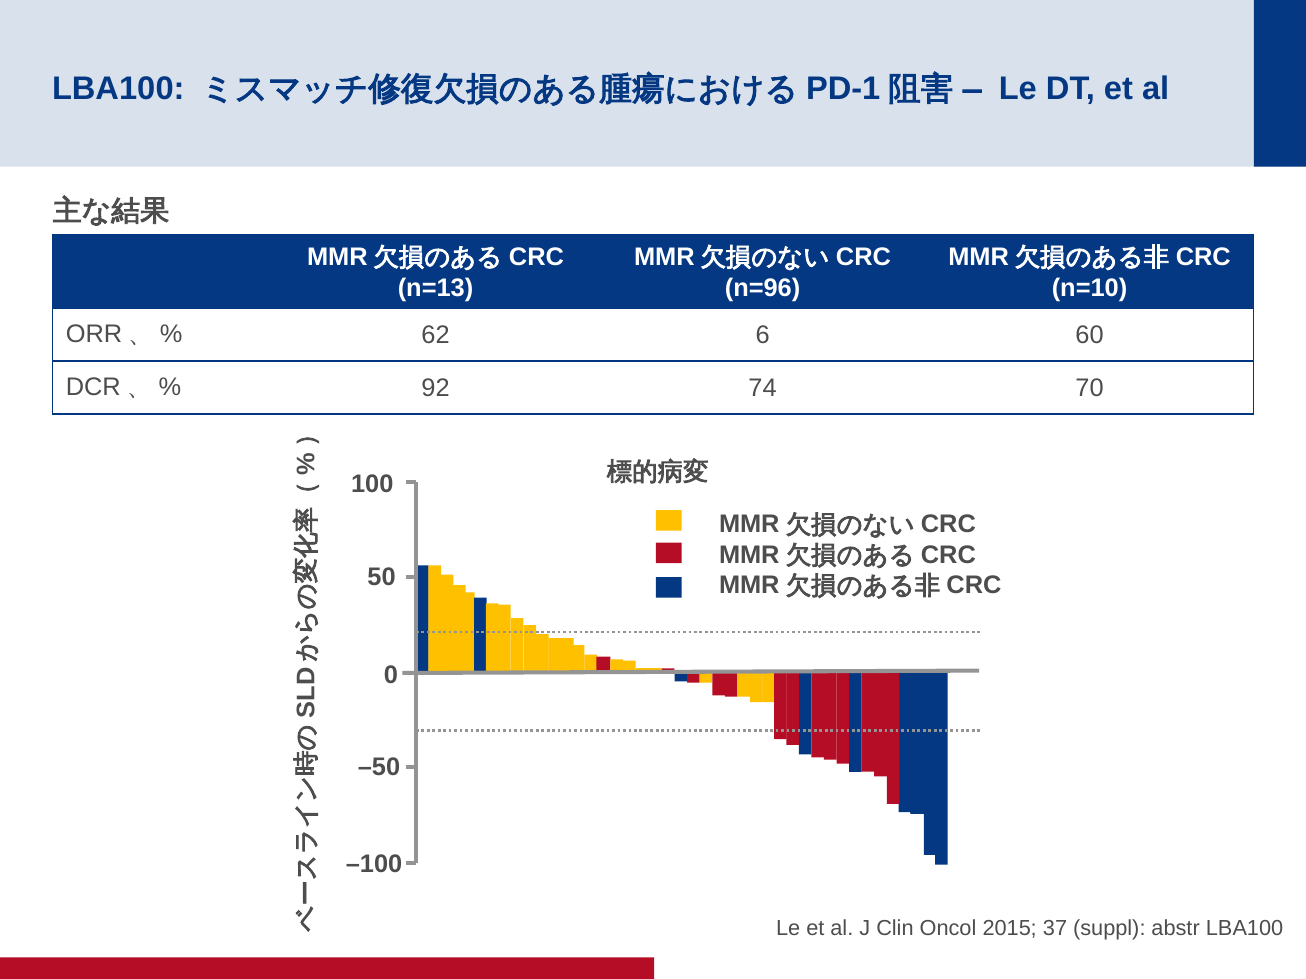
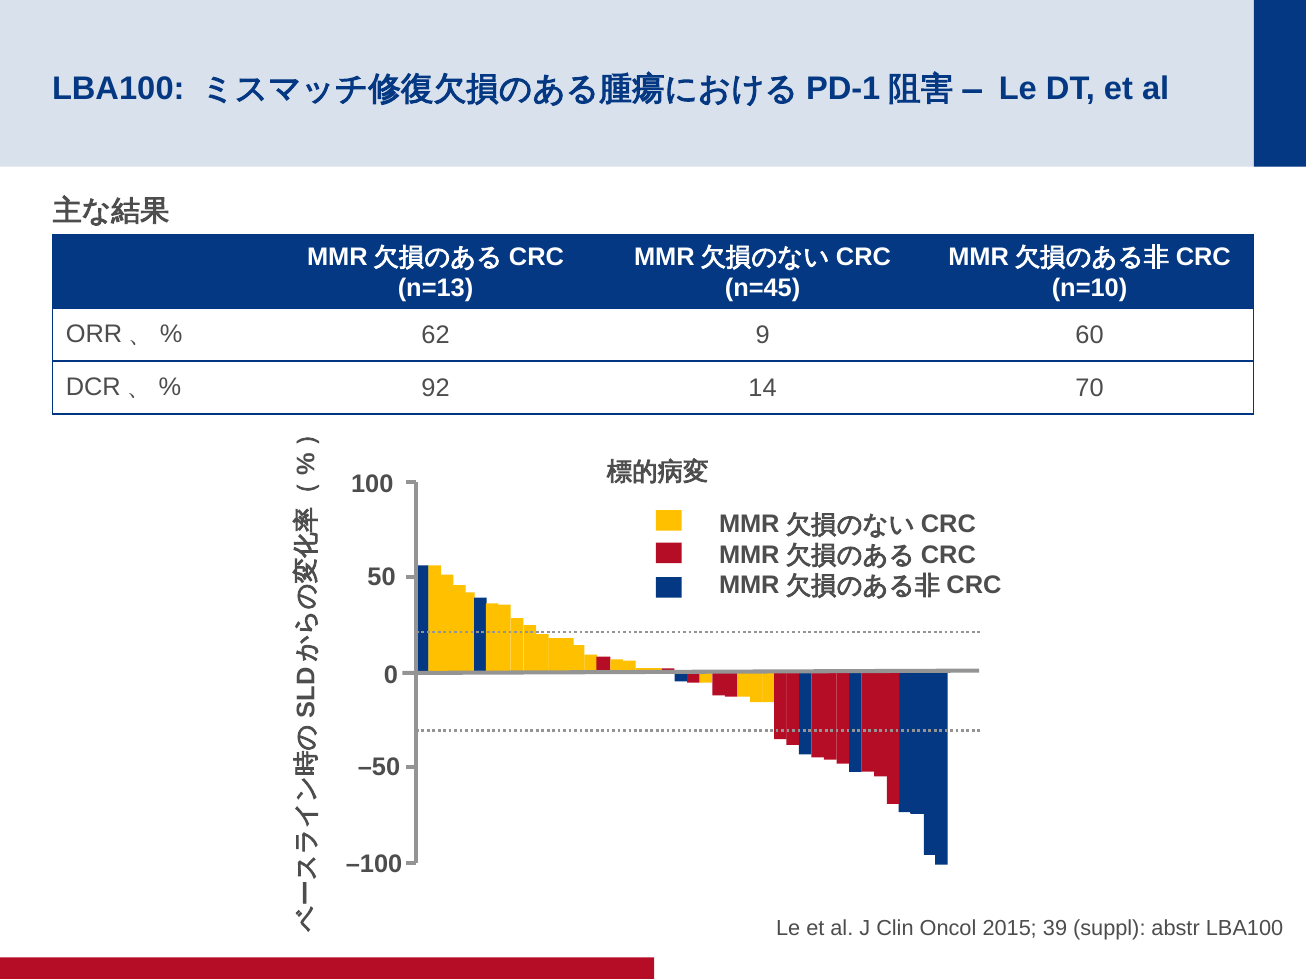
n=96: n=96 -> n=45 (763, 288)
6: 6 -> 9 (763, 335)
74: 74 -> 14 (763, 388)
37: 37 -> 39 (1055, 929)
